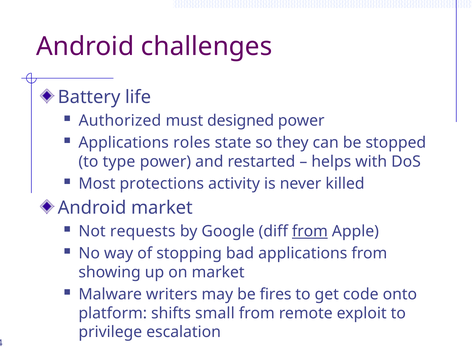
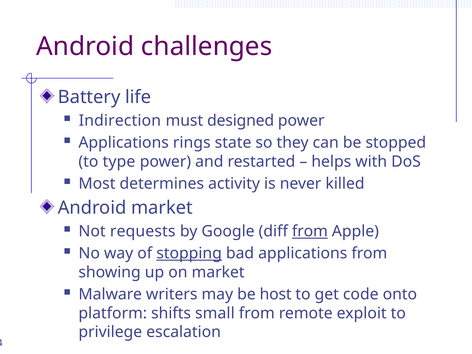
Authorized: Authorized -> Indirection (120, 121)
roles: roles -> rings (192, 143)
protections: protections -> determines (162, 184)
stopping underline: none -> present (189, 253)
fires: fires -> host (276, 294)
